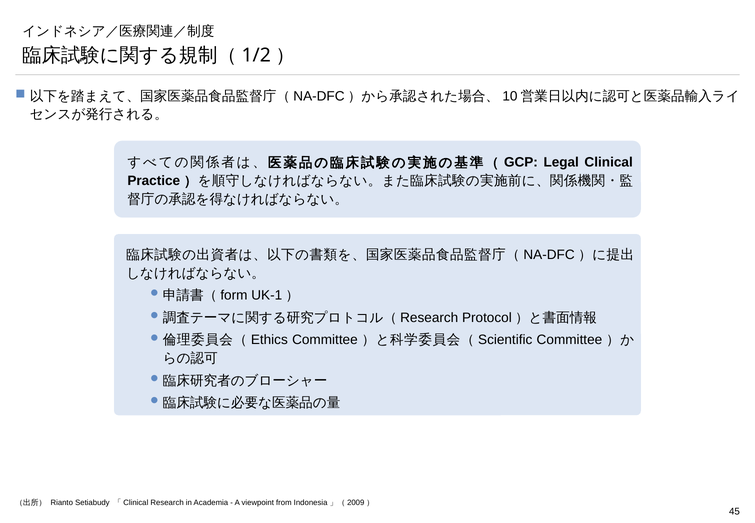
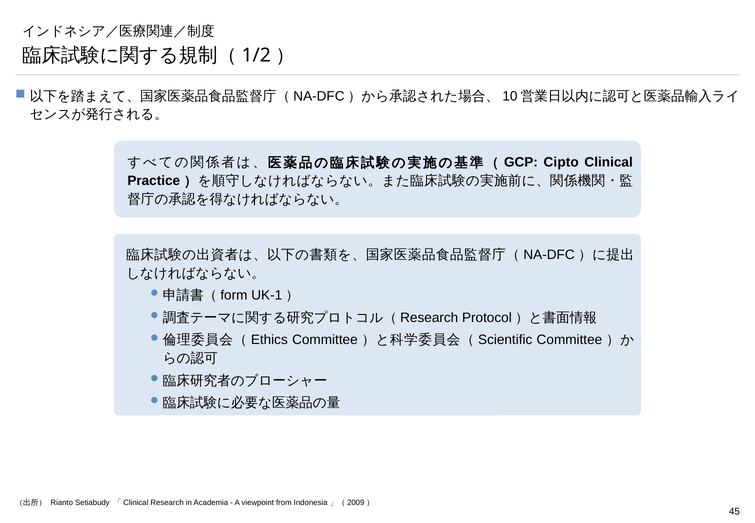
Legal: Legal -> Cipto (561, 162)
